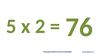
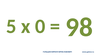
2: 2 -> 0 (40, 26)
76: 76 -> 98 (79, 27)
